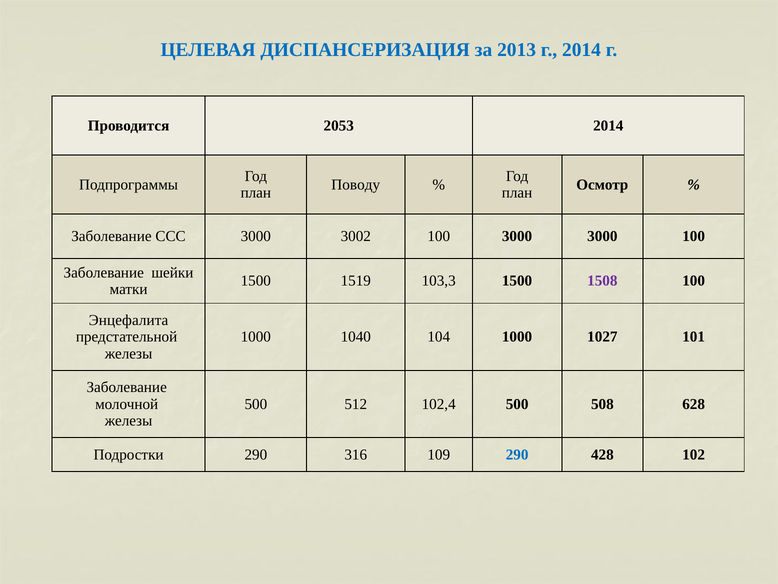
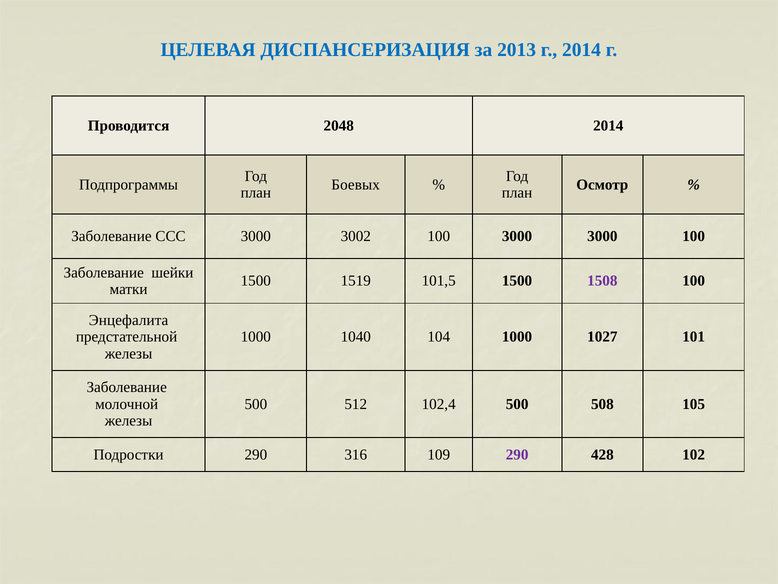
2053: 2053 -> 2048 (339, 125)
Поводу: Поводу -> Боевых (356, 184)
103,3: 103,3 -> 101,5 (439, 281)
628: 628 -> 105 (694, 404)
290 colour: blue -> purple (517, 454)
